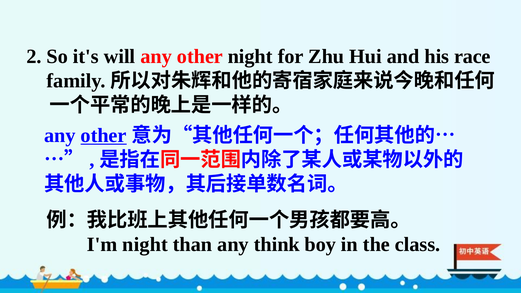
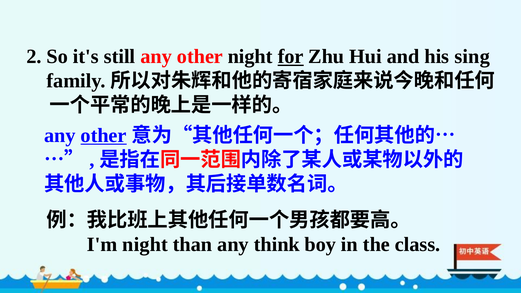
will: will -> still (120, 57)
for underline: none -> present (291, 57)
race: race -> sing (472, 57)
